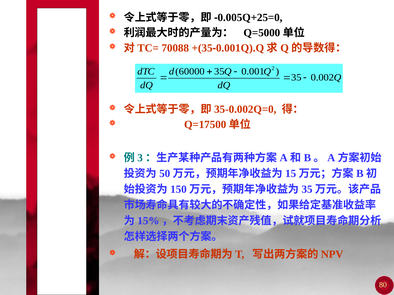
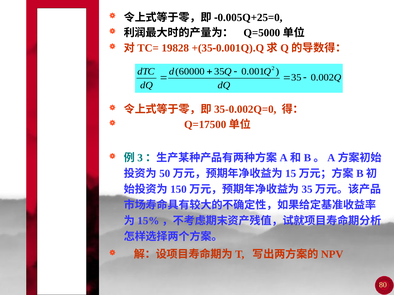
70088: 70088 -> 19828 (175, 48)
